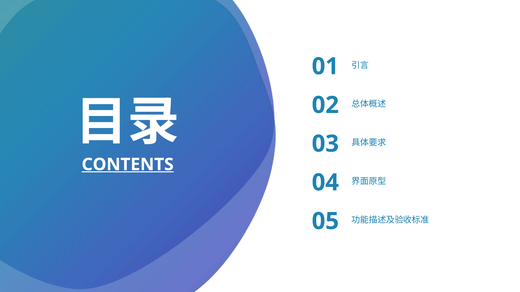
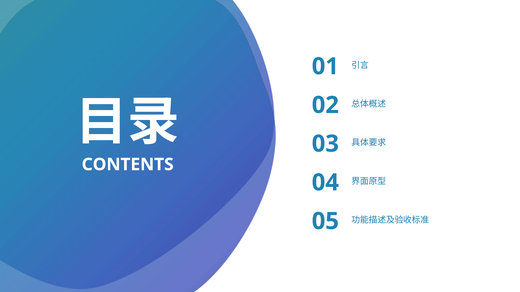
CONTENTS underline: present -> none (128, 165)
